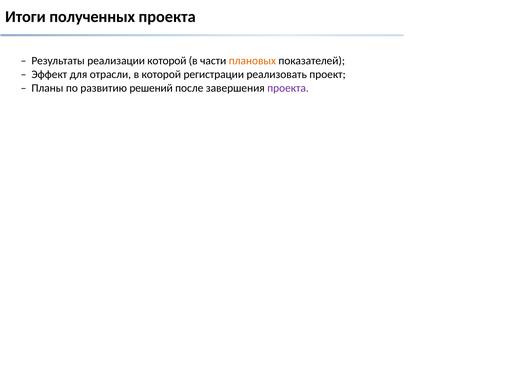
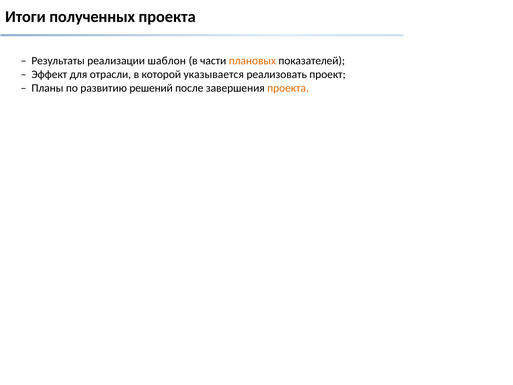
реализации которой: которой -> шаблон (167, 61)
регистрации: регистрации -> указывается (214, 74)
проекта colour: purple -> orange (288, 88)
